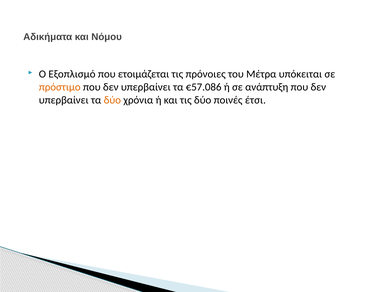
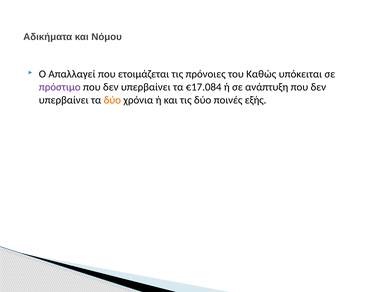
Εξοπλισμό: Εξοπλισμό -> Απαλλαγεί (72, 74)
Μέτρα: Μέτρα -> Καθώς (261, 74)
πρόστιμο colour: orange -> purple (60, 87)
€57.086: €57.086 -> €17.084 (204, 87)
έτσι: έτσι -> εξής (256, 100)
